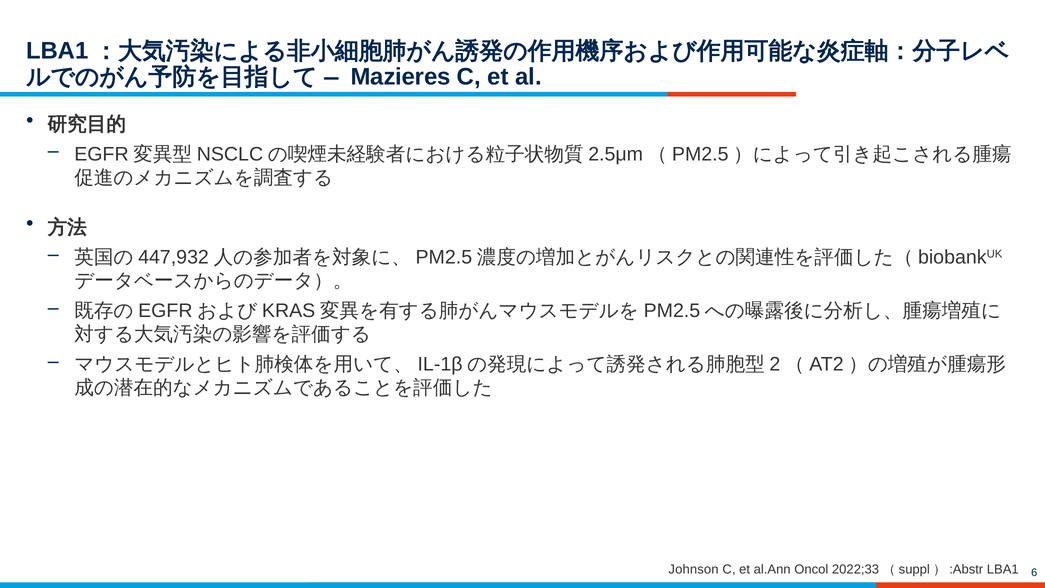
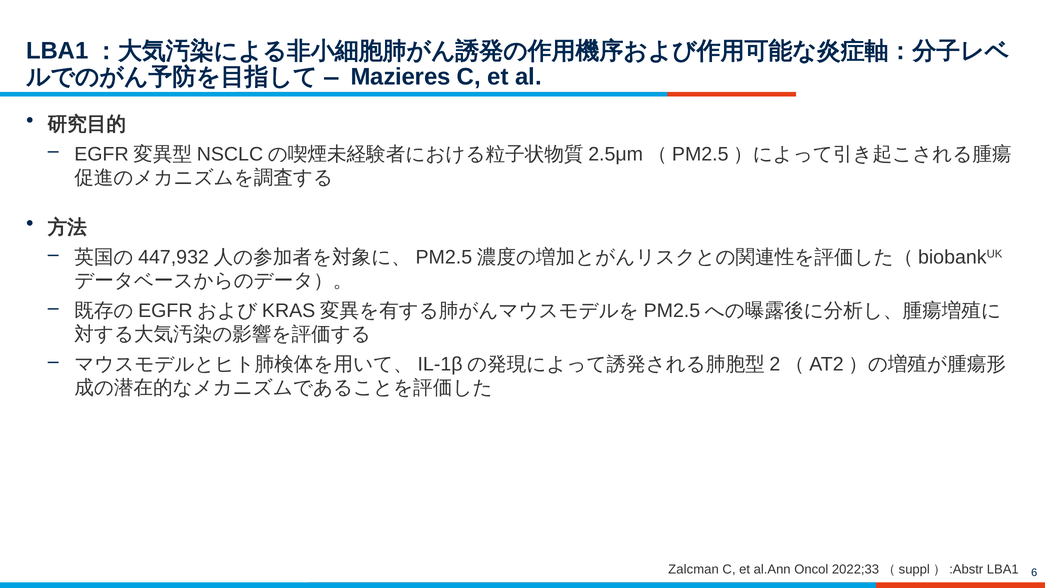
Johnson: Johnson -> Zalcman (694, 569)
